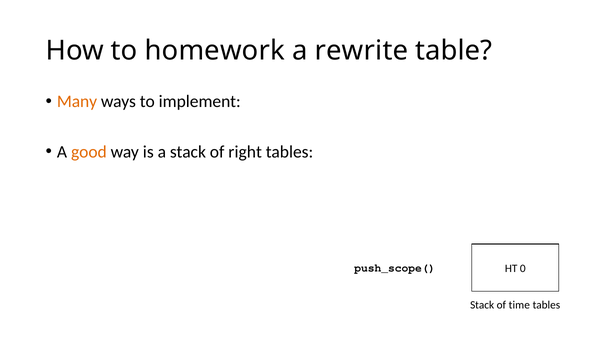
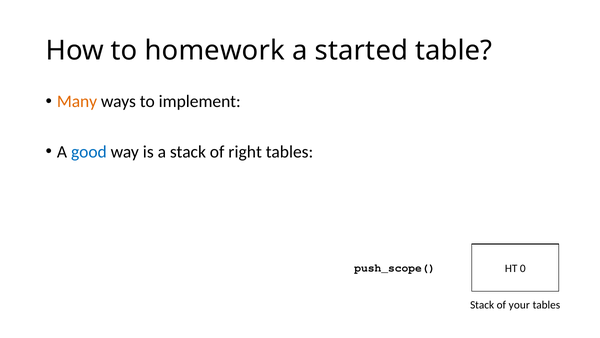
rewrite: rewrite -> started (361, 50)
good colour: orange -> blue (89, 152)
time: time -> your (519, 305)
